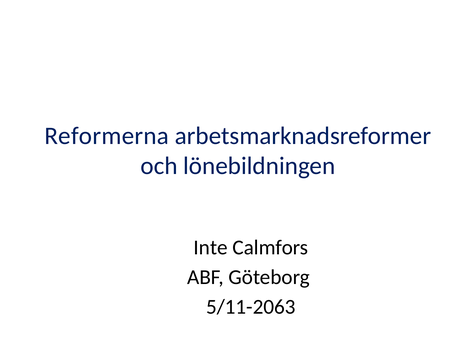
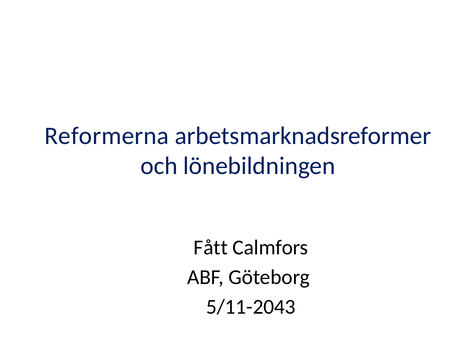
Inte: Inte -> Fått (211, 248)
5/11-2063: 5/11-2063 -> 5/11-2043 (251, 307)
